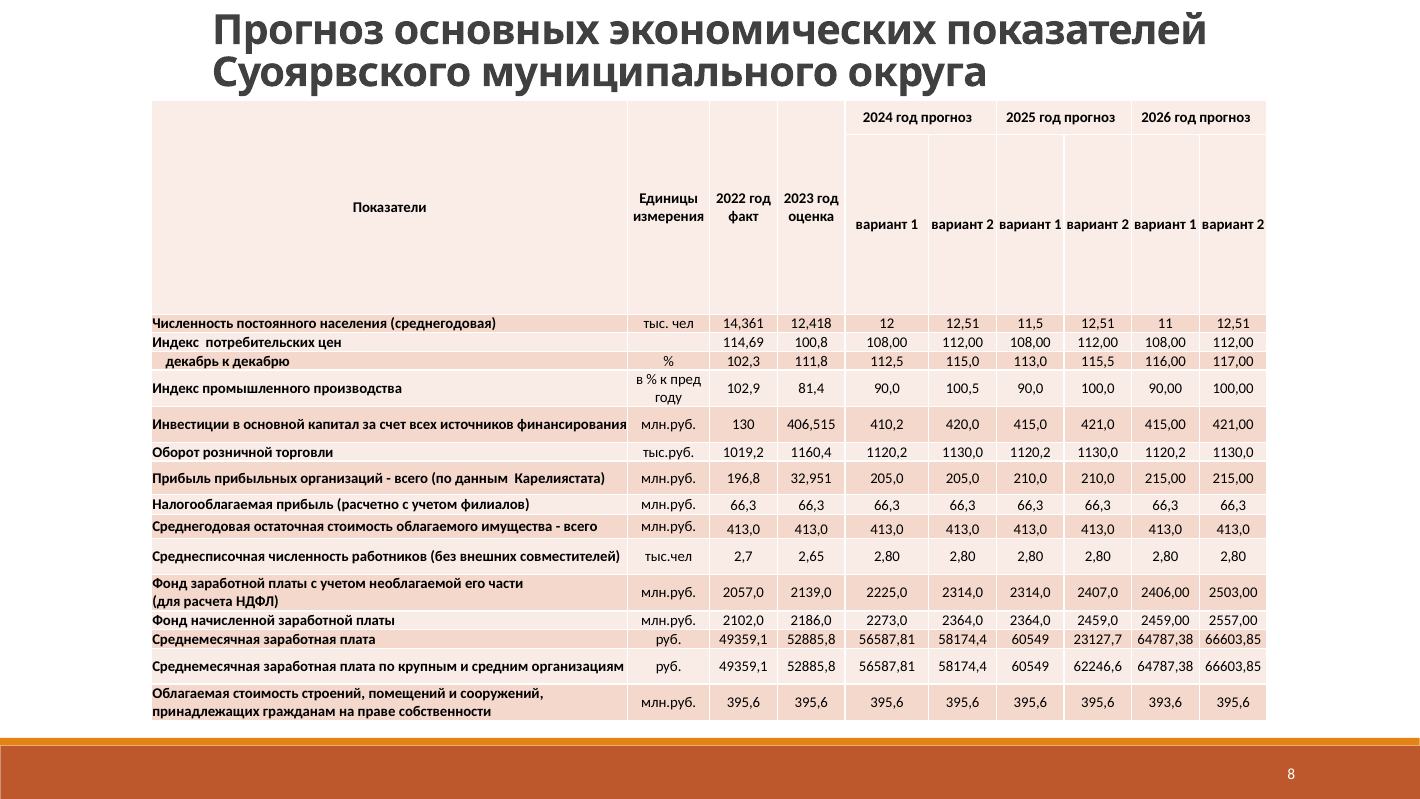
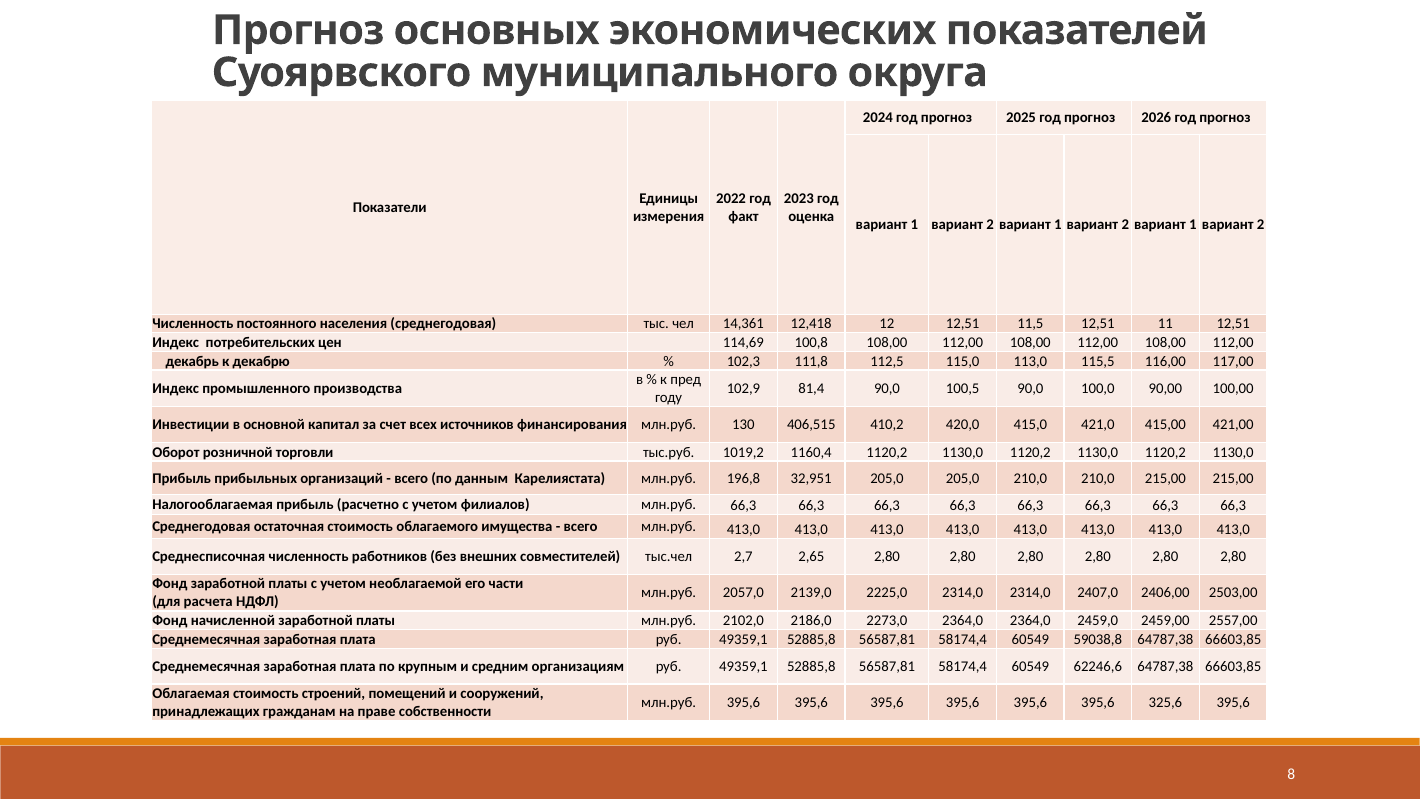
23127,7: 23127,7 -> 59038,8 (1098, 639)
393,6: 393,6 -> 325,6 (1165, 702)
